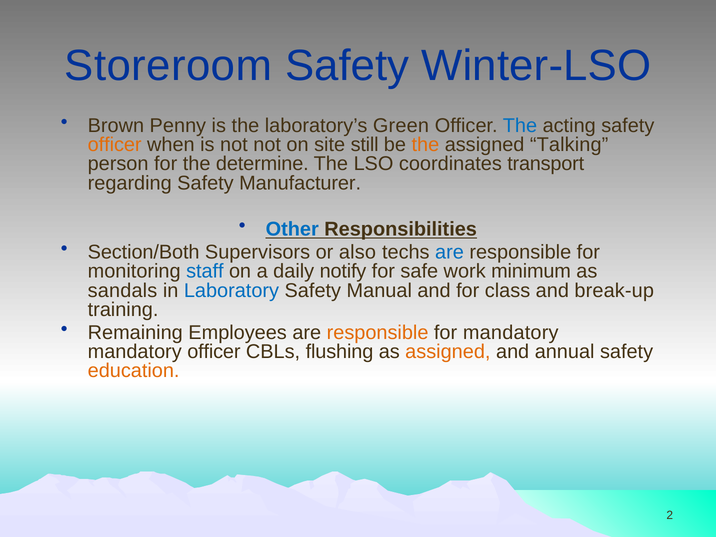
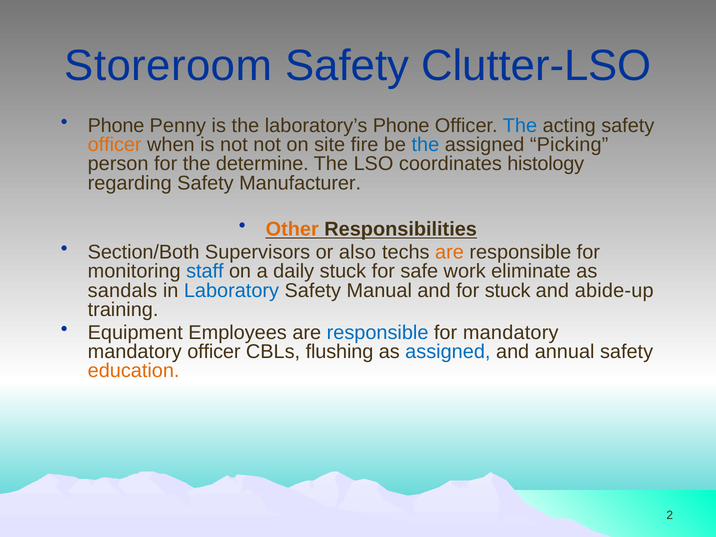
Winter-LSO: Winter-LSO -> Clutter-LSO (536, 66)
Brown: Brown -> Phone (116, 126)
laboratory’s Green: Green -> Phone (401, 126)
still: still -> fire (365, 145)
the colour: orange -> blue (425, 145)
Talking: Talking -> Picking (569, 145)
transport: transport -> histology (546, 164)
Other colour: blue -> orange (292, 229)
are colour: blue -> orange (449, 252)
daily notify: notify -> stuck (343, 271)
minimum: minimum -> eliminate (531, 271)
for class: class -> stuck (508, 290)
break-up: break-up -> abide-up (614, 290)
Remaining: Remaining -> Equipment (135, 333)
responsible colour: orange -> blue (378, 333)
assigned colour: orange -> blue (448, 352)
